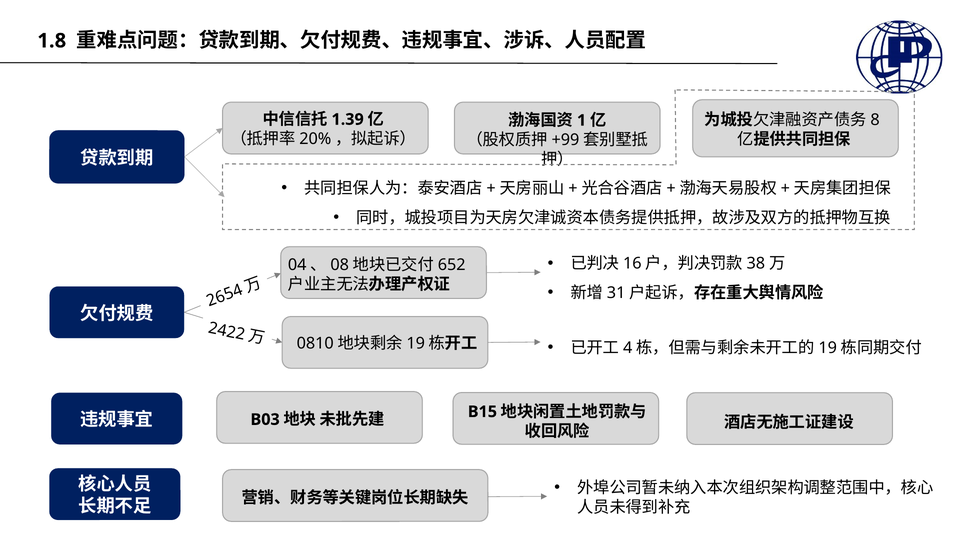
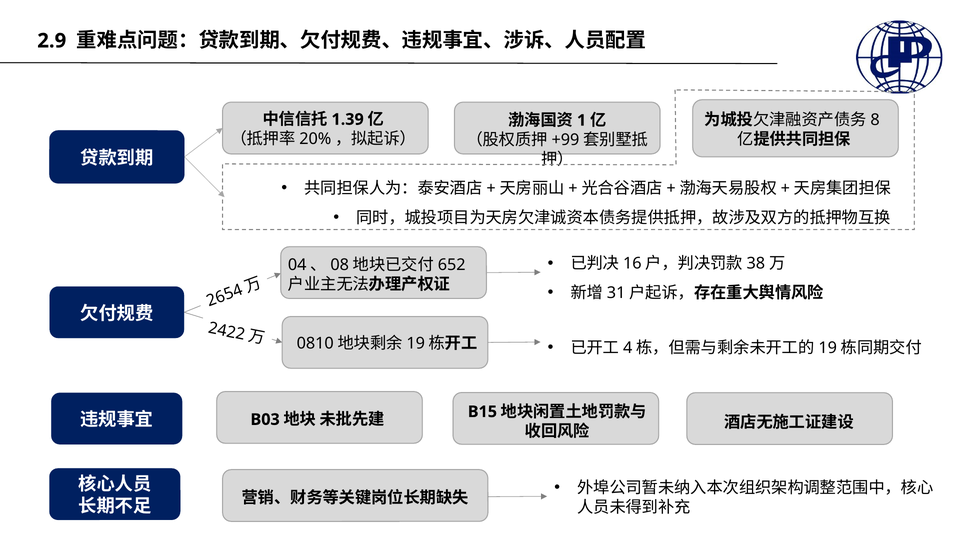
1.8: 1.8 -> 2.9 (52, 41)
